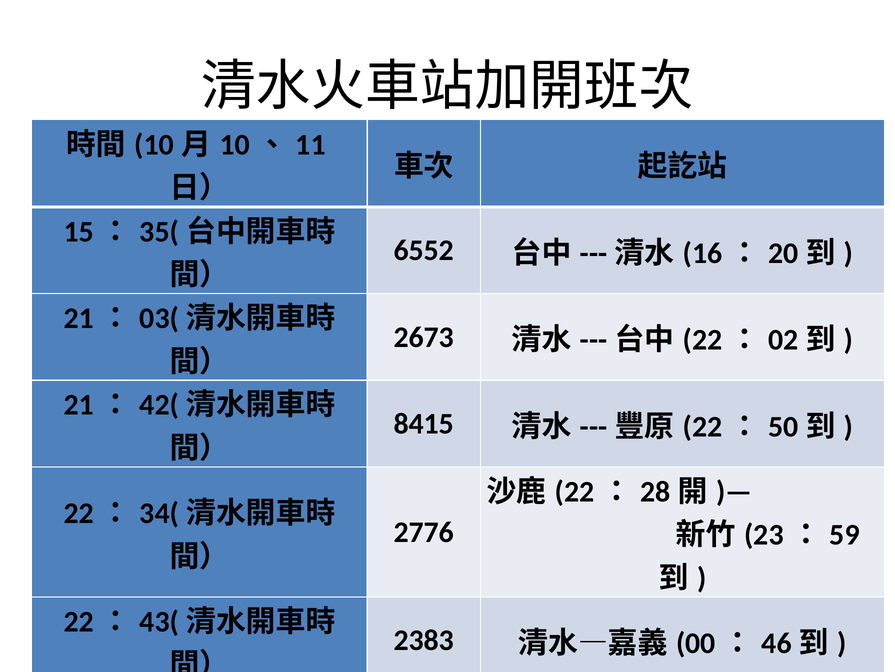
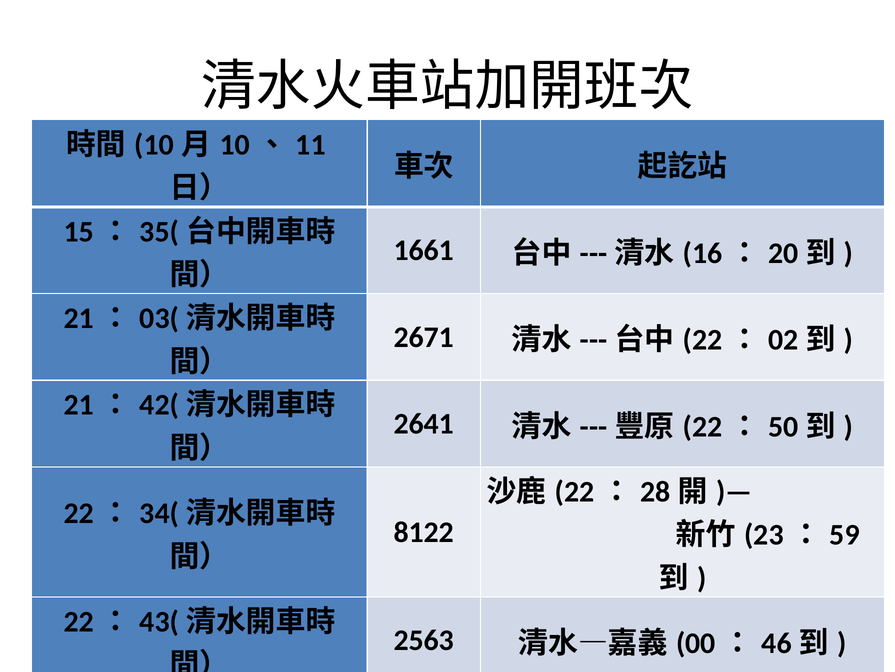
6552: 6552 -> 1661 (424, 250)
2673: 2673 -> 2671 (424, 337)
8415: 8415 -> 2641 (424, 423)
2776: 2776 -> 8122 (424, 532)
2383: 2383 -> 2563 (424, 640)
